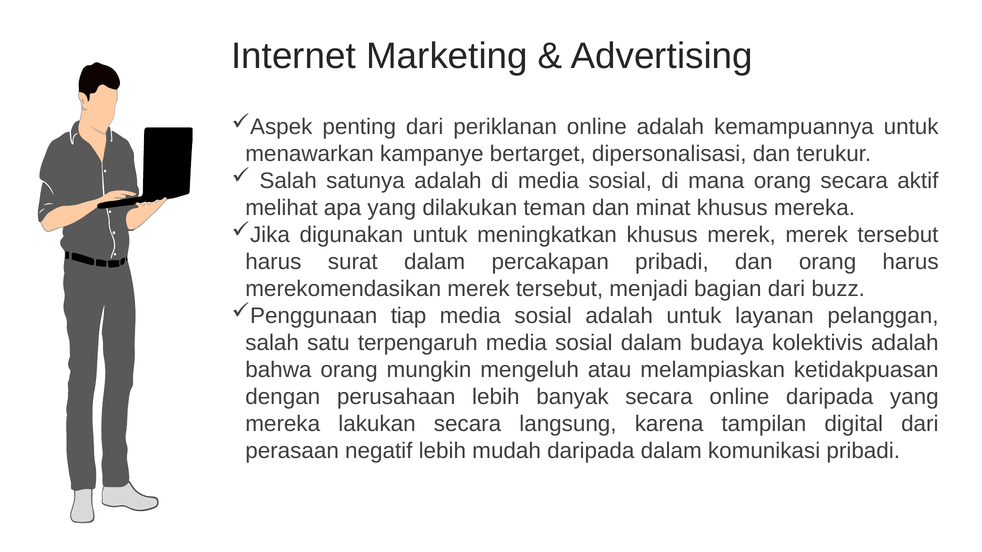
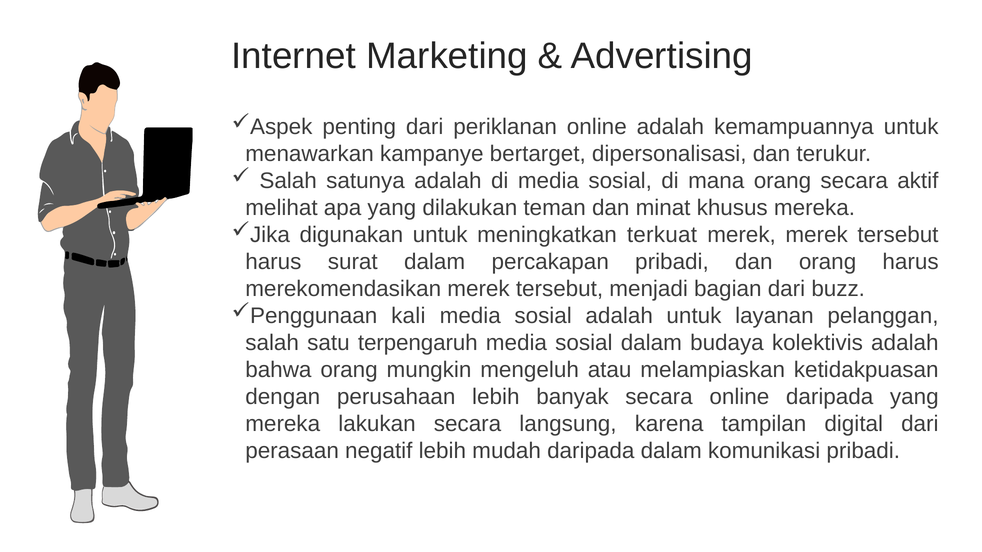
meningkatkan khusus: khusus -> terkuat (662, 235)
tiap: tiap -> kali (408, 316)
